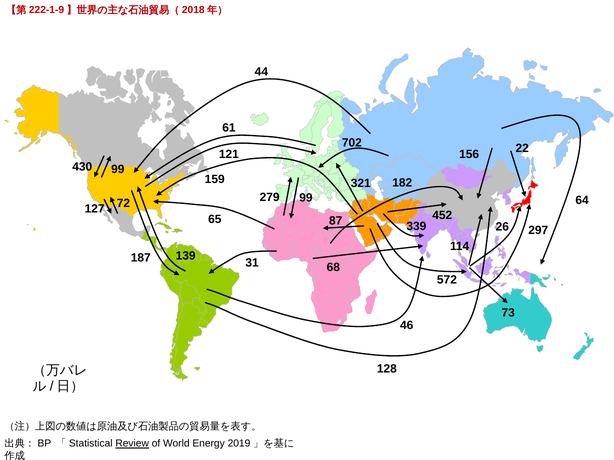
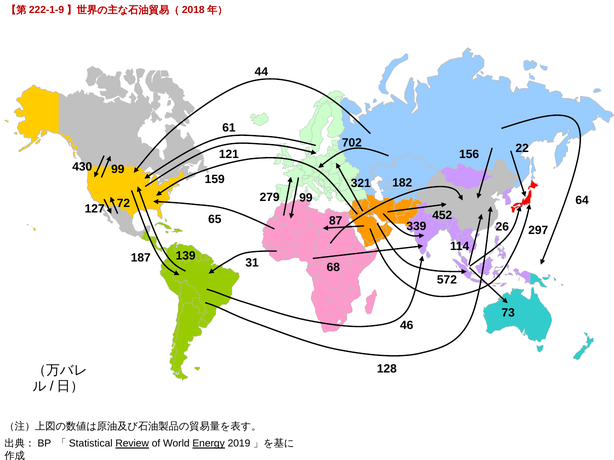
Energy underline: none -> present (209, 444)
